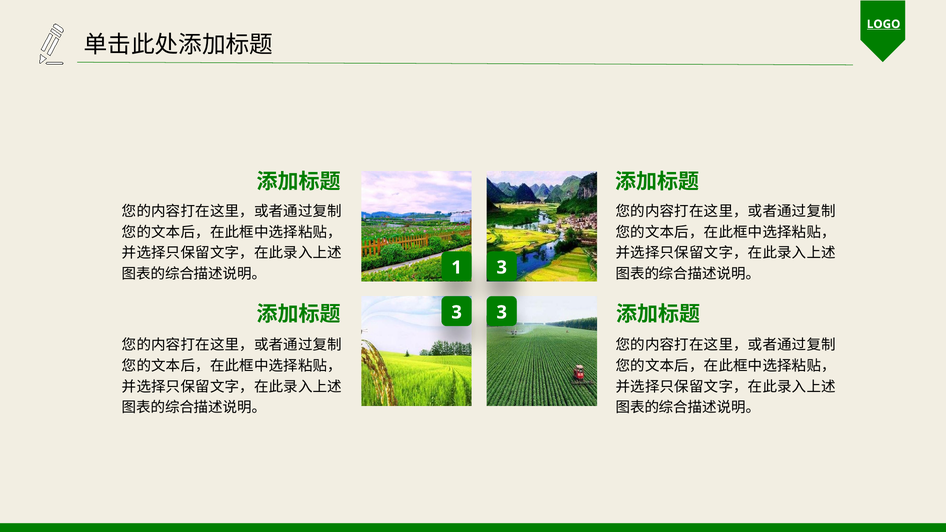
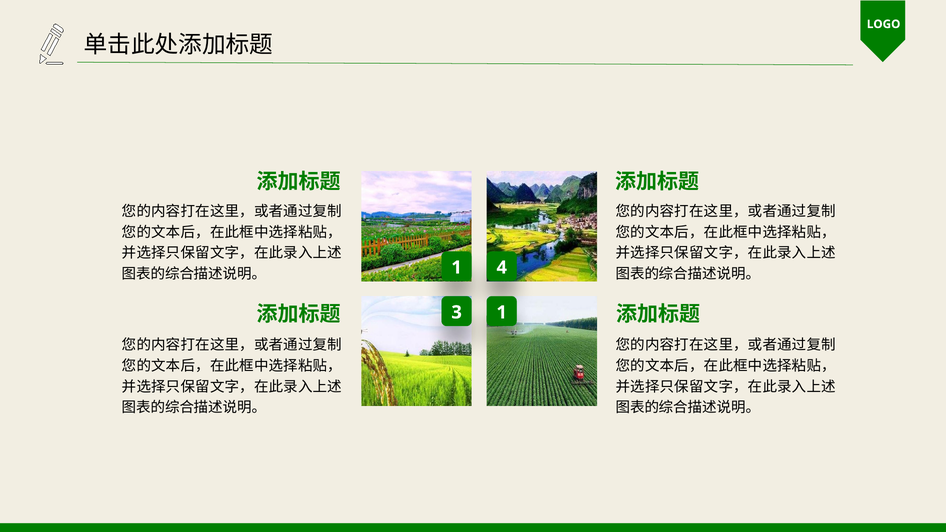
LOGO underline: present -> none (884, 24)
1 3: 3 -> 4 (502, 268)
3: 3 -> 1 (502, 312)
